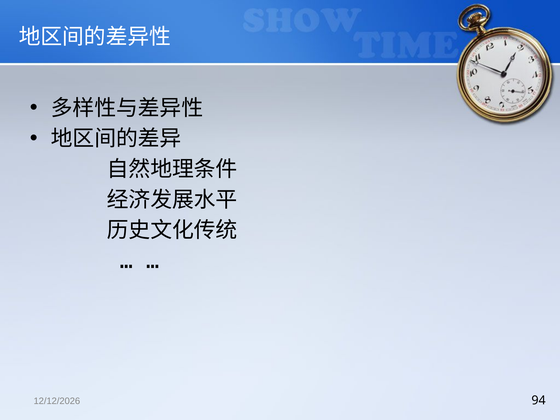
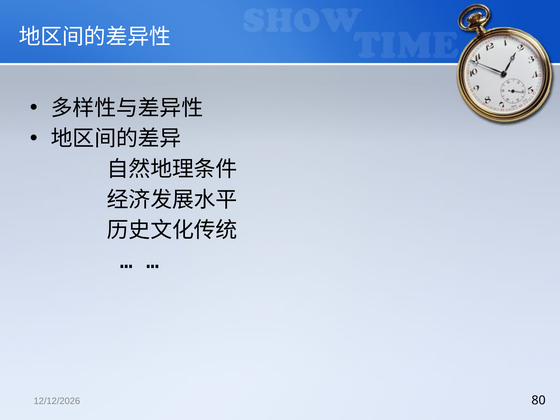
94: 94 -> 80 (539, 400)
